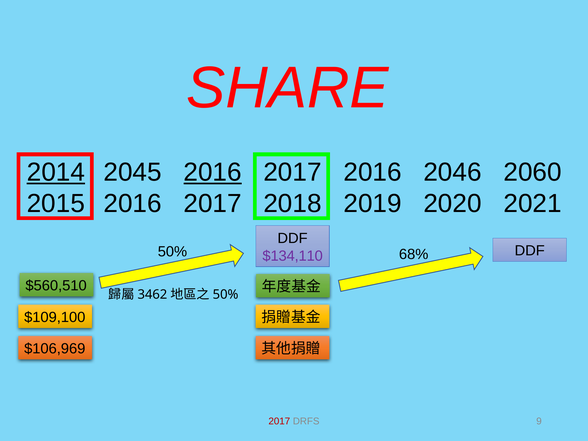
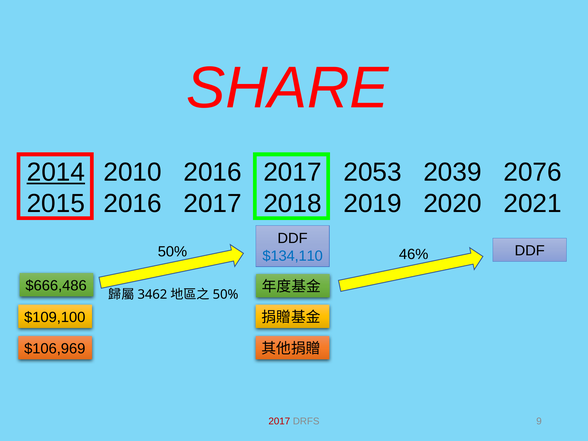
2045: 2045 -> 2010 (133, 172)
2016 underline: present -> none (213, 172)
2016: 2016 -> 2053 (373, 172)
2046: 2046 -> 2039 (453, 172)
2060: 2060 -> 2076 (533, 172)
68%: 68% -> 46% (414, 254)
$134,110 colour: purple -> blue (293, 256)
$560,510: $560,510 -> $666,486 (56, 286)
